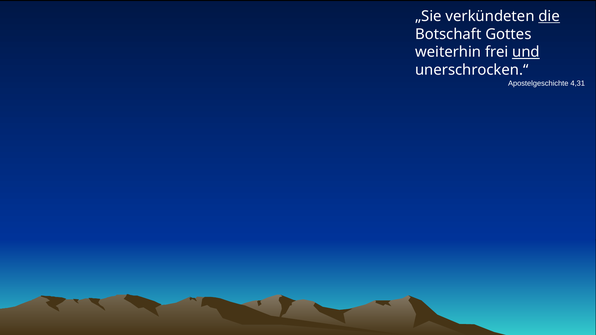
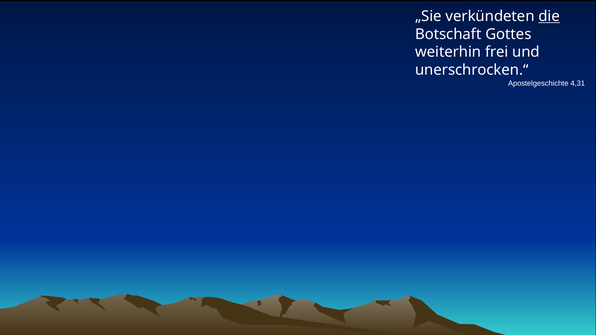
und underline: present -> none (526, 52)
